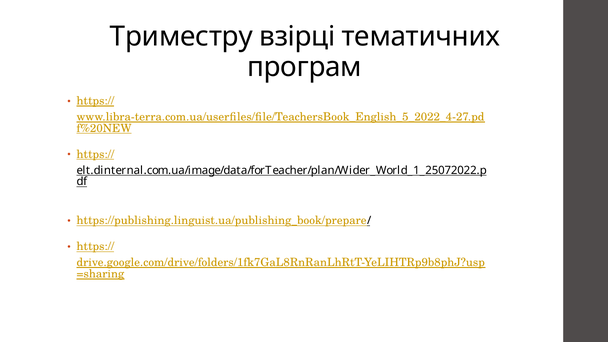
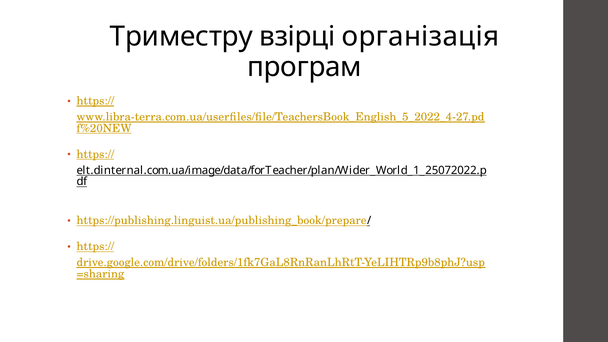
тематичних: тематичних -> організація (421, 37)
